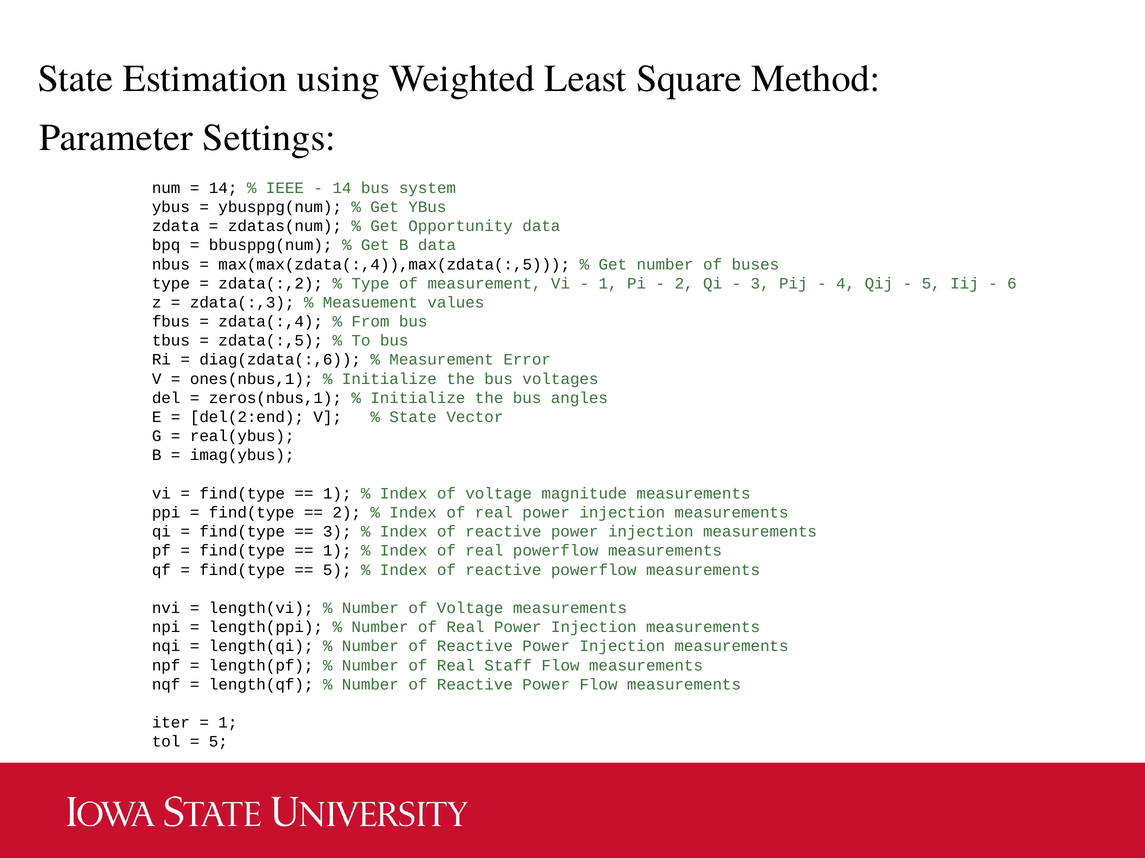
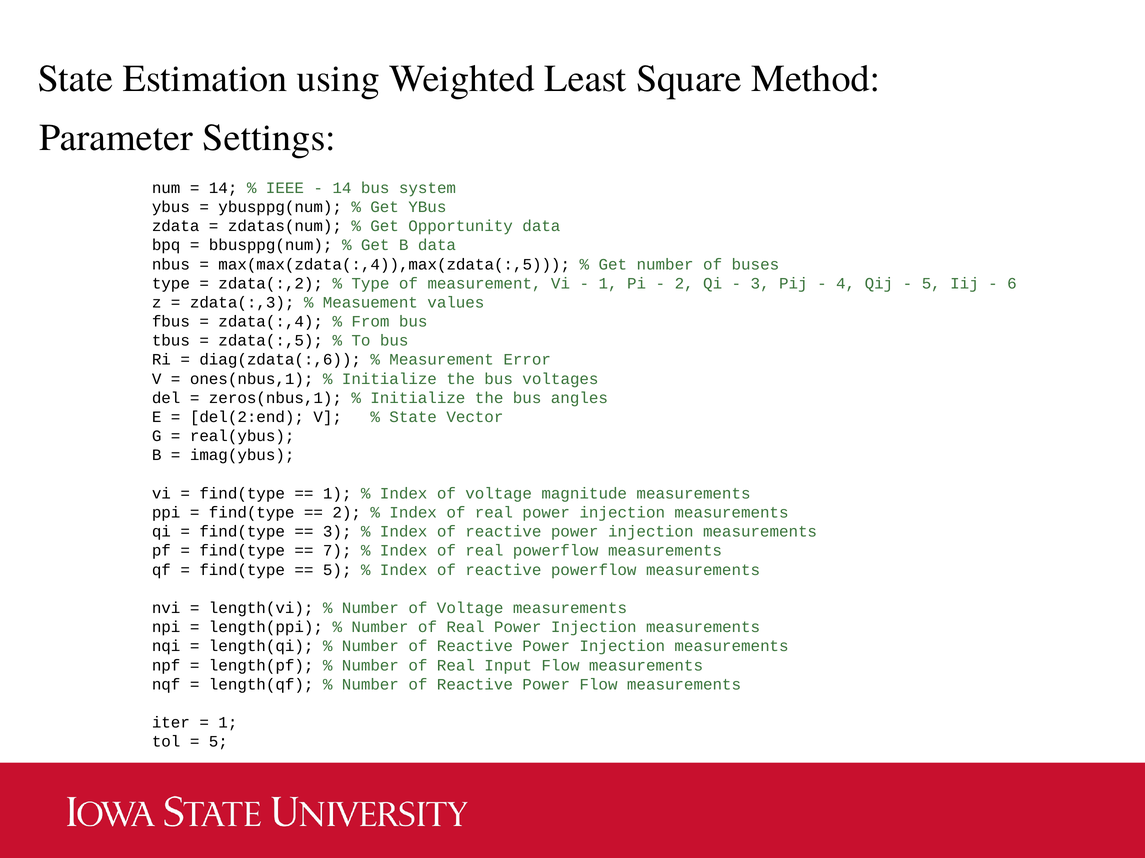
1: 1 -> 7 (337, 551)
Staff: Staff -> Input (508, 666)
